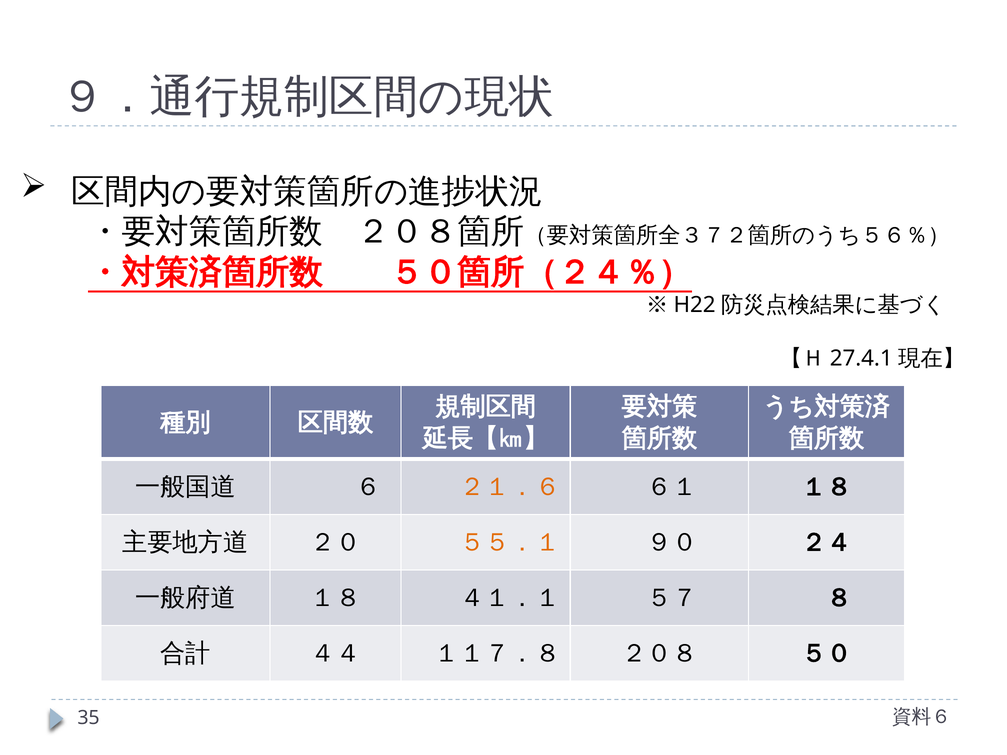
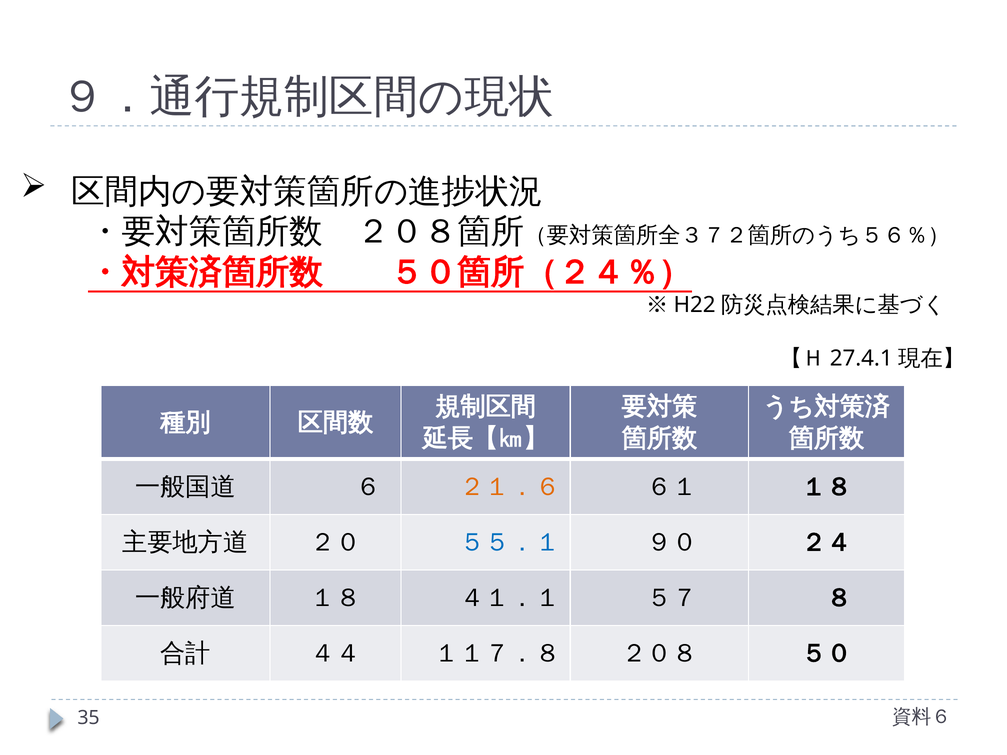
５５．１ colour: orange -> blue (510, 542)
